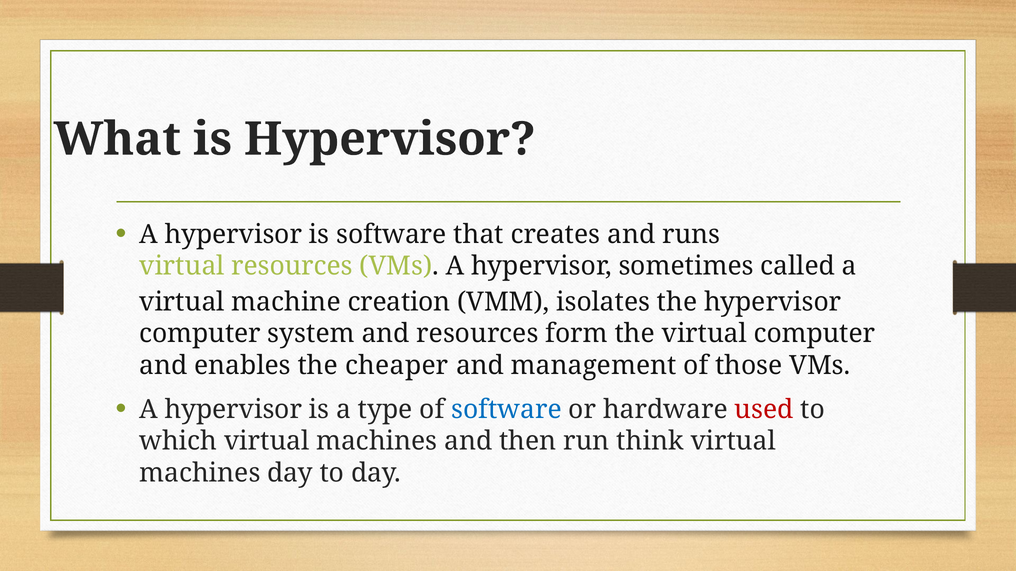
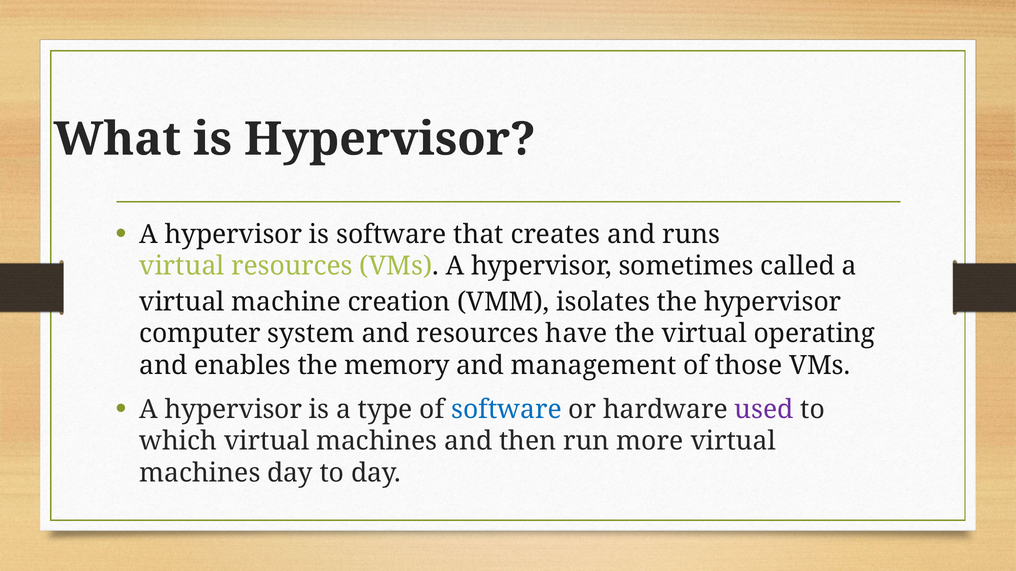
form: form -> have (576, 334)
virtual computer: computer -> operating (814, 334)
cheaper: cheaper -> memory (397, 366)
used colour: red -> purple (764, 410)
think: think -> more (650, 442)
